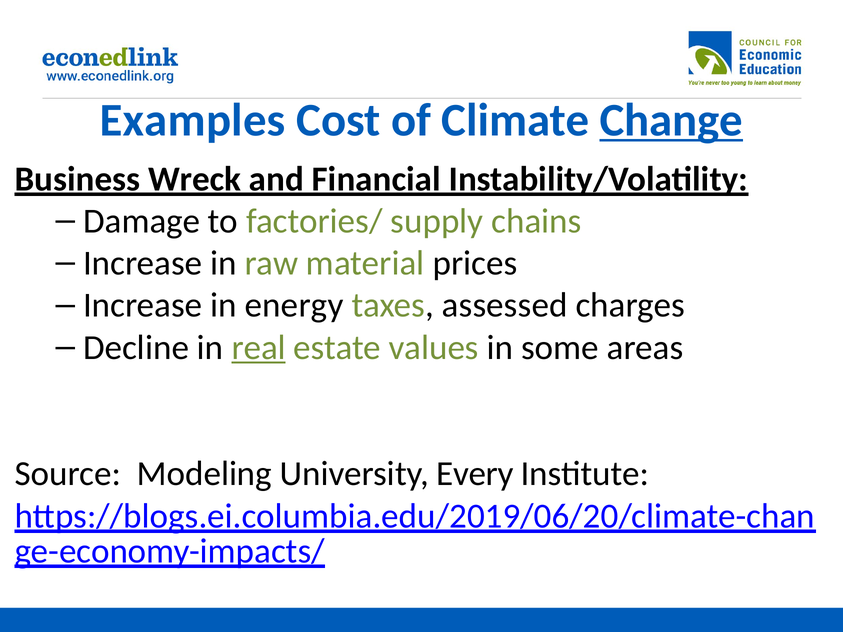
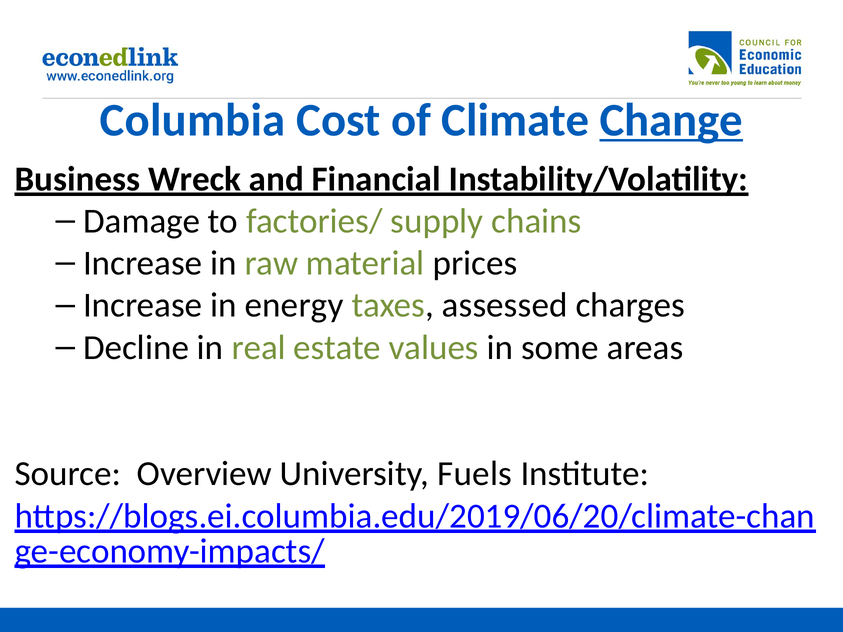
Examples: Examples -> Columbia (193, 120)
real underline: present -> none (259, 348)
Modeling: Modeling -> Overview (204, 474)
Every: Every -> Fuels (475, 474)
